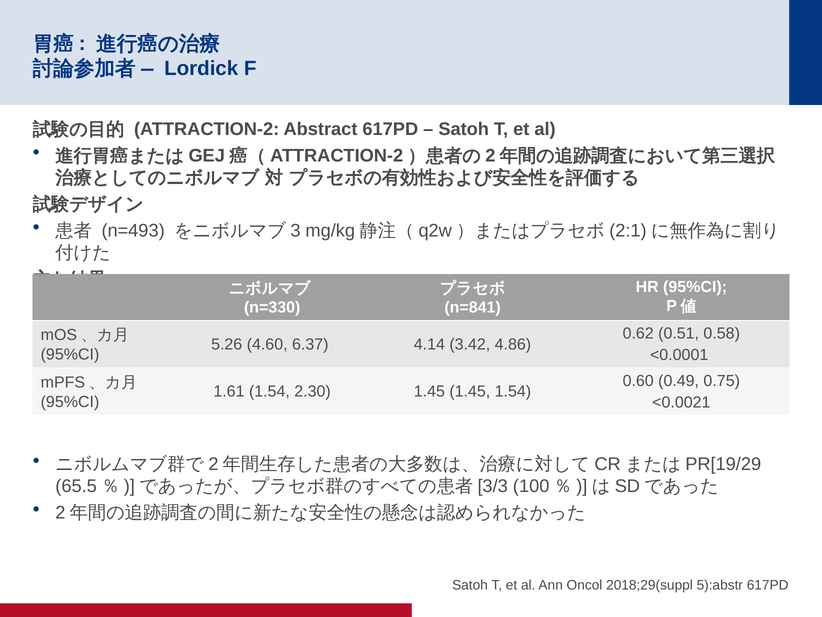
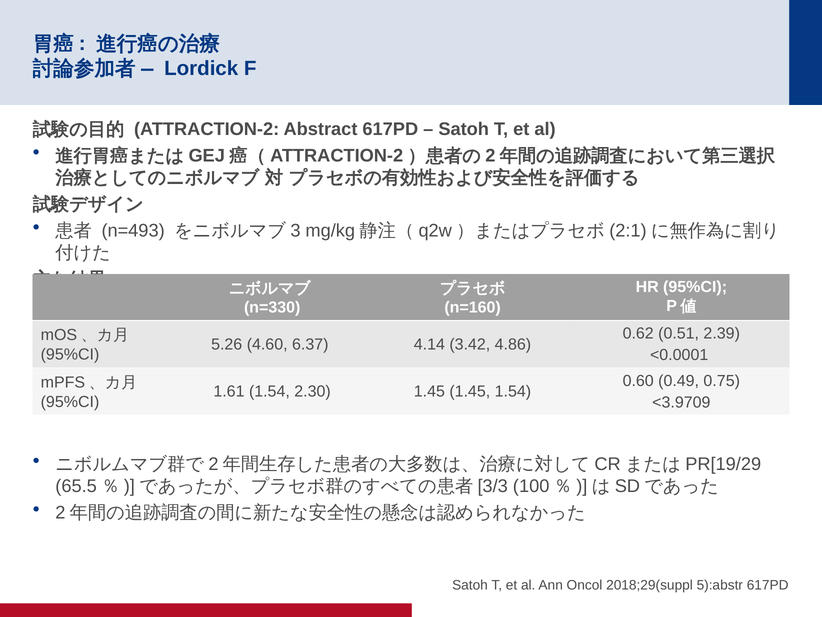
n=841: n=841 -> n=160 (473, 307)
0.58: 0.58 -> 2.39 (722, 333)
<0.0021: <0.0021 -> <3.9709 (681, 402)
